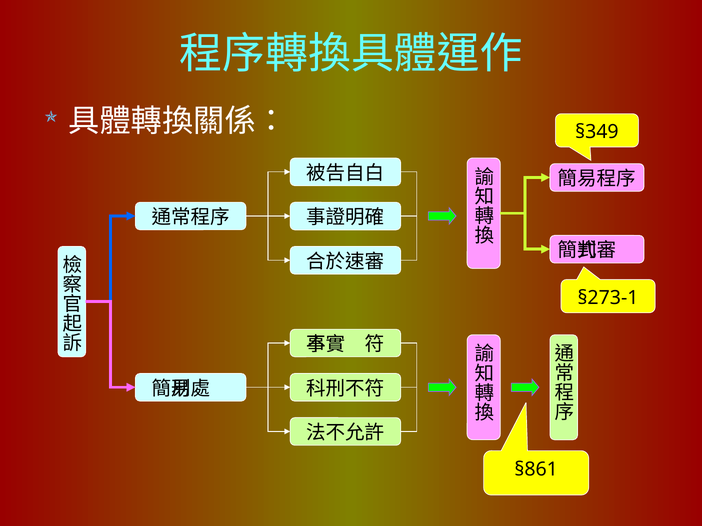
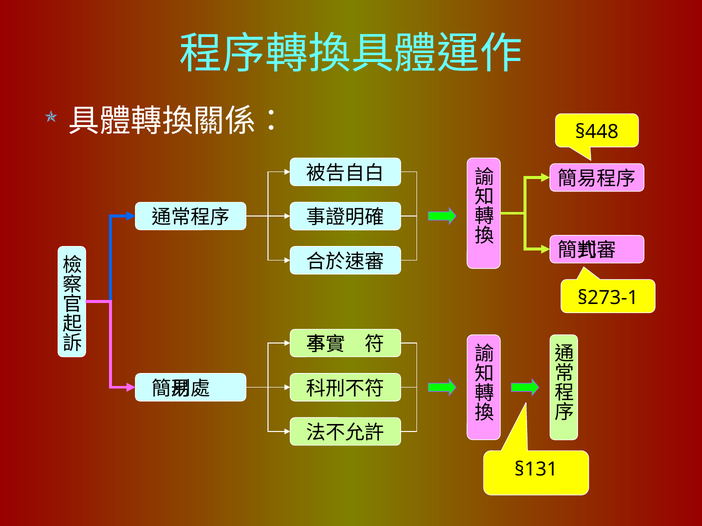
§349: §349 -> §448 (597, 132)
§861: §861 -> §131 (536, 470)
